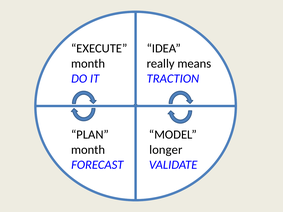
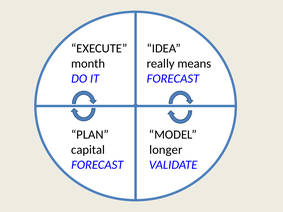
TRACTION: TRACTION -> FORECAST (173, 79)
month: month -> capital (88, 150)
